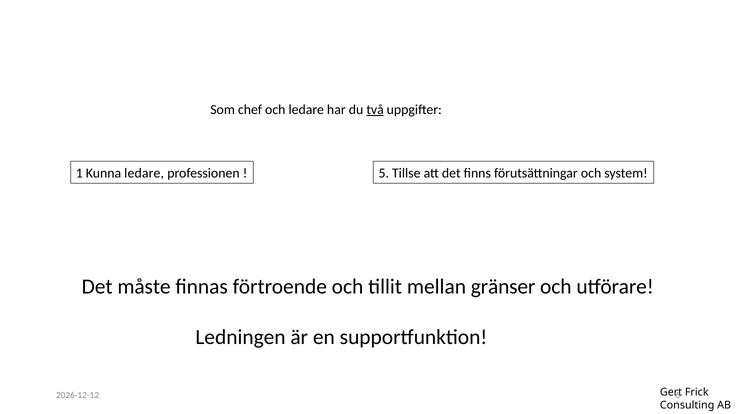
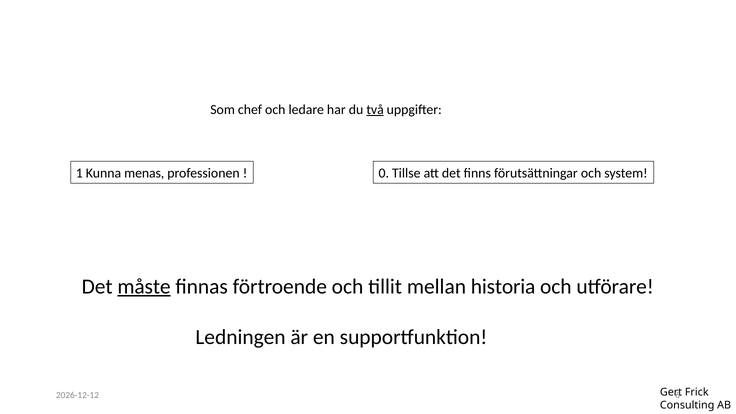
Kunna ledare: ledare -> menas (144, 173)
5: 5 -> 0 (384, 173)
måste underline: none -> present (144, 287)
gränser: gränser -> historia (503, 287)
